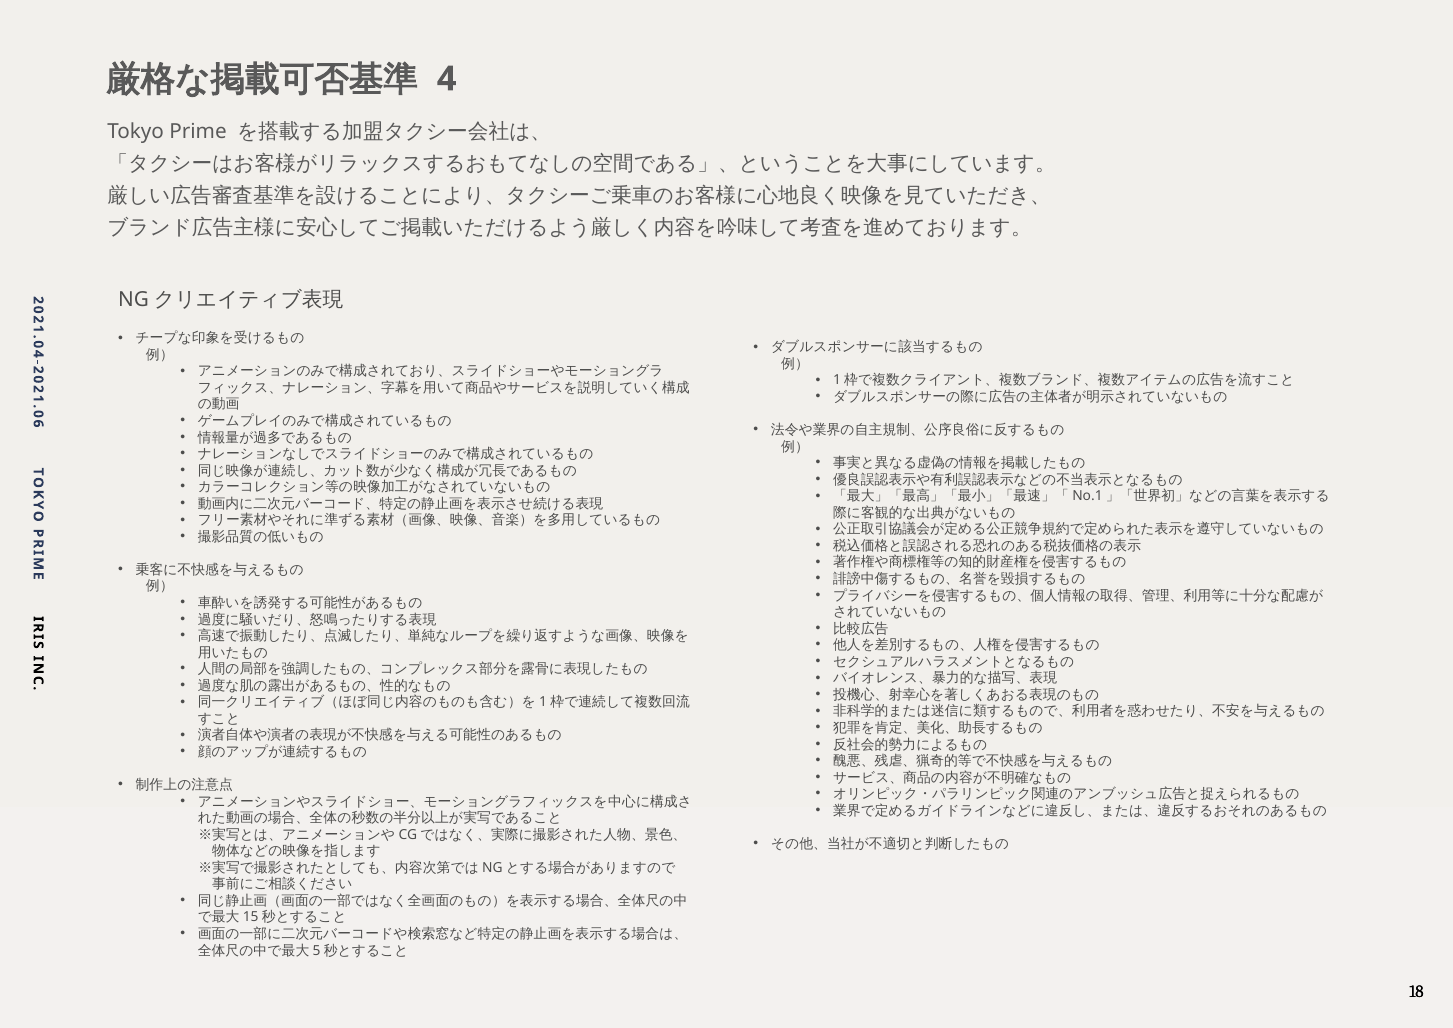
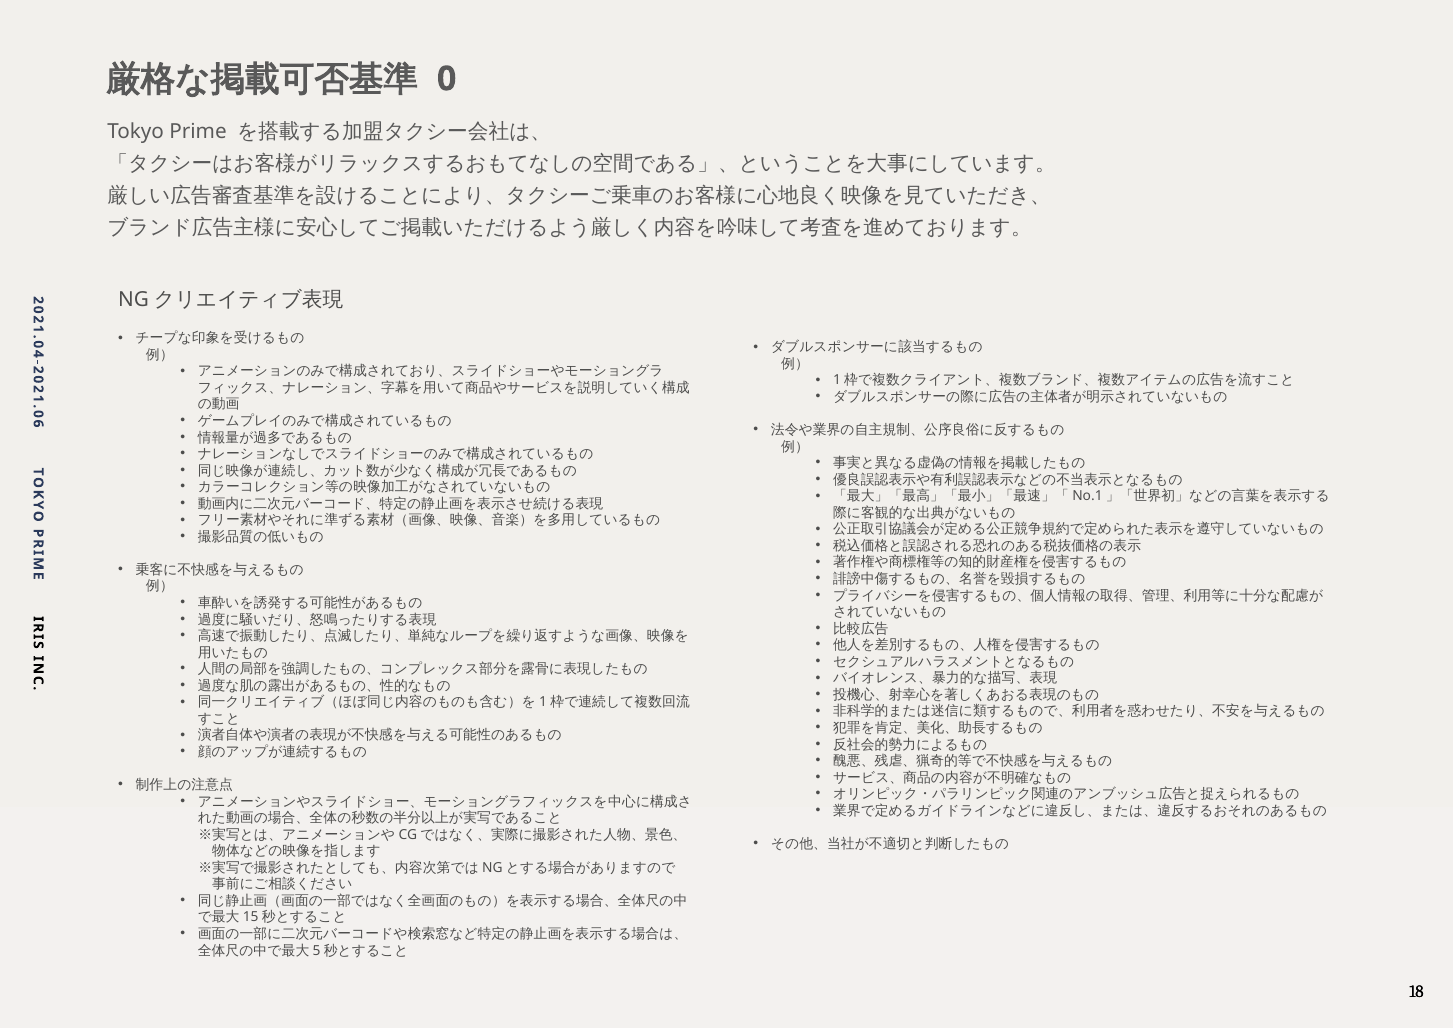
4: 4 -> 0 (447, 79)
